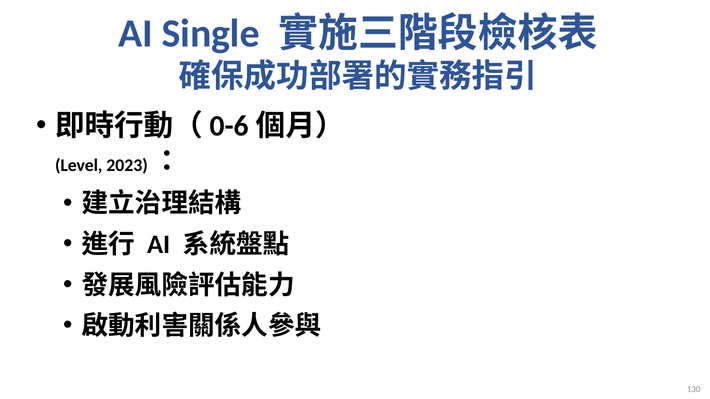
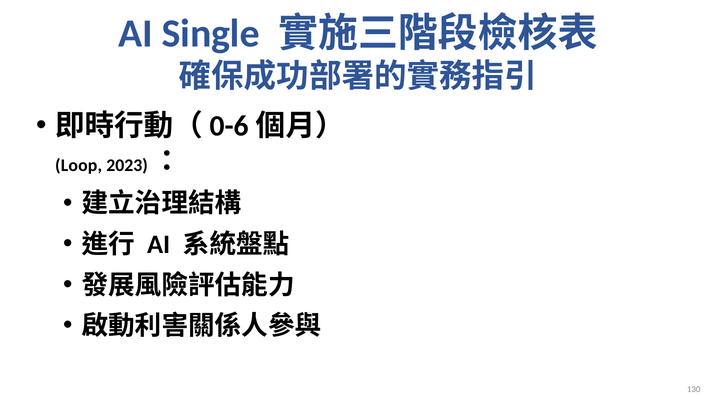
Level: Level -> Loop (79, 165)
